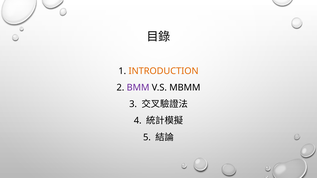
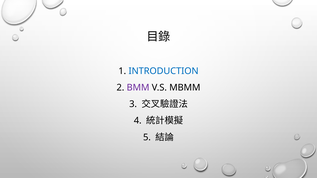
INTRODUCTION colour: orange -> blue (164, 71)
